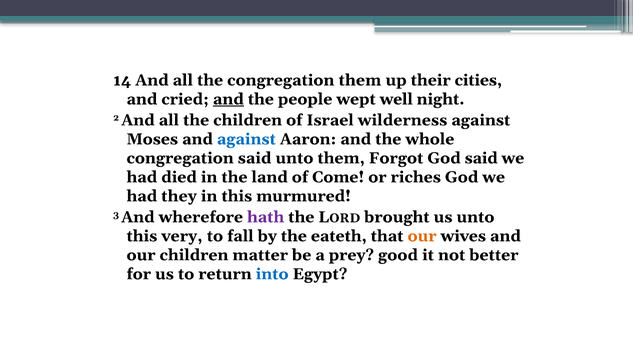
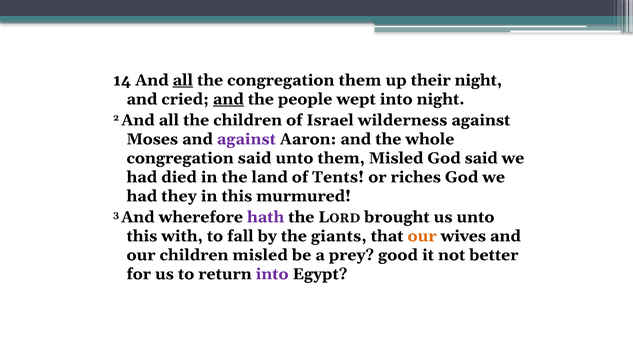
all underline: none -> present (183, 80)
their cities: cities -> night (478, 80)
wept well: well -> into (396, 99)
against colour: blue -> purple (246, 139)
them Forgot: Forgot -> Misled (396, 158)
Come: Come -> Tents (338, 177)
very: very -> with (182, 236)
eateth: eateth -> giants (339, 236)
children matter: matter -> misled (260, 255)
into colour: blue -> purple (272, 274)
